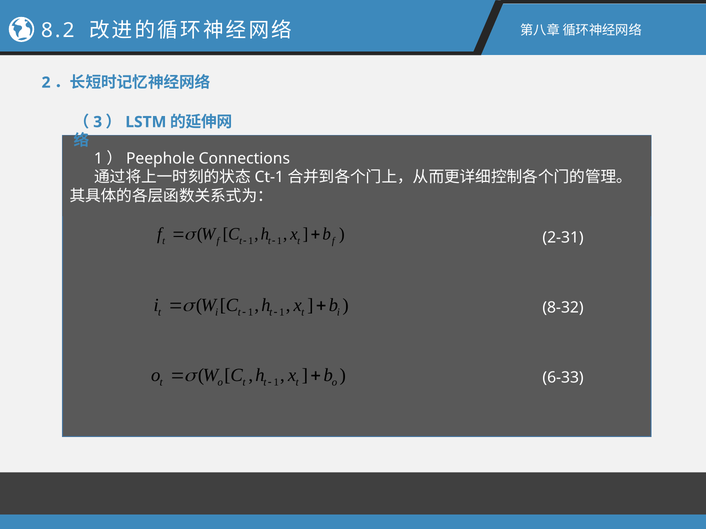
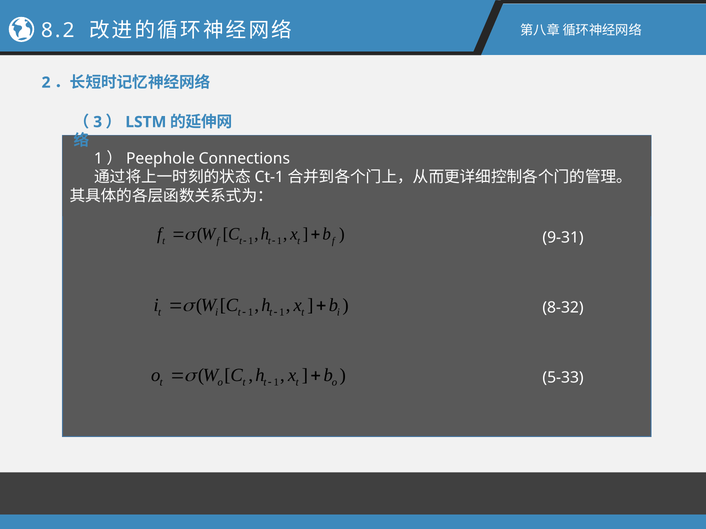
2-31: 2-31 -> 9-31 (563, 238)
6-33: 6-33 -> 5-33 (563, 378)
